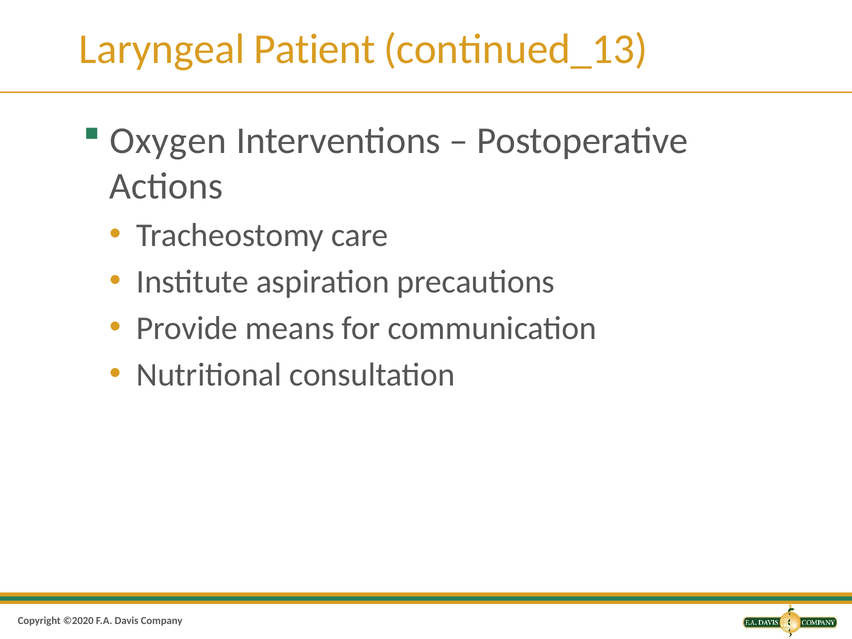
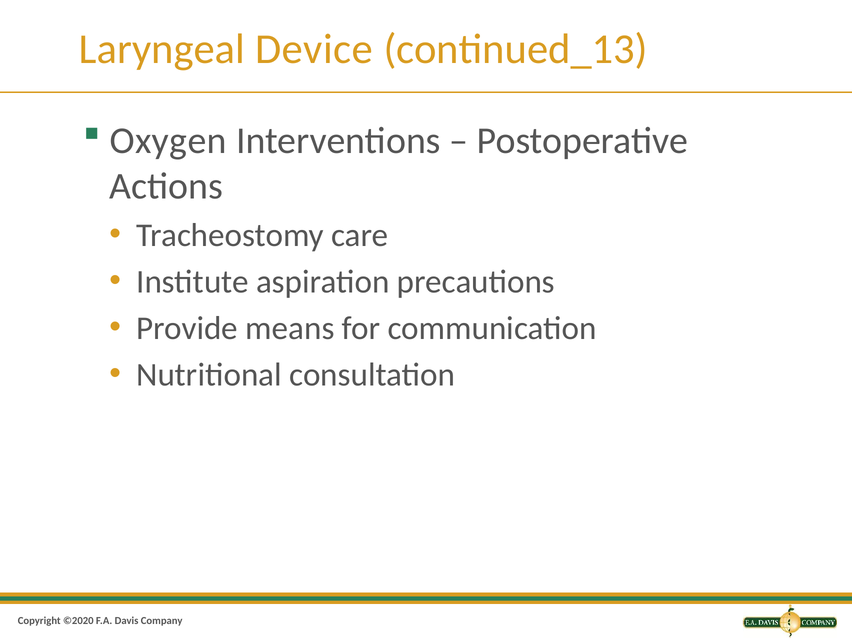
Patient: Patient -> Device (314, 49)
